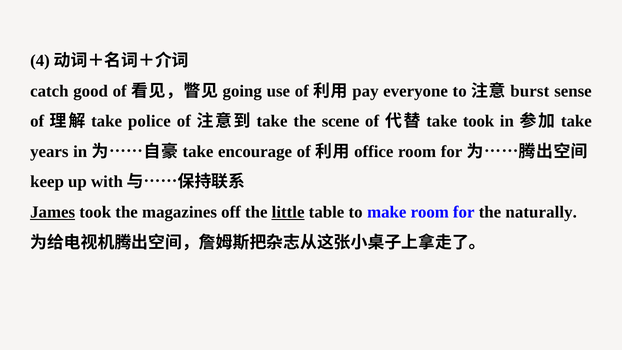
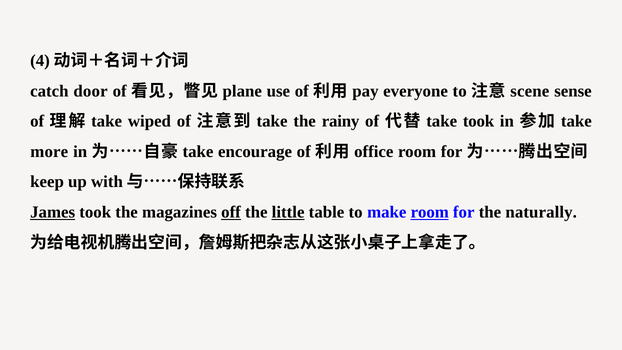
good: good -> door (91, 91)
going: going -> plane (242, 91)
burst: burst -> scene (530, 91)
police: police -> wiped (149, 121)
scene: scene -> rainy (341, 121)
years: years -> more (49, 152)
off underline: none -> present (231, 212)
room underline: none -> present (430, 212)
